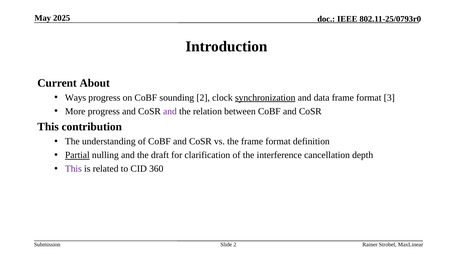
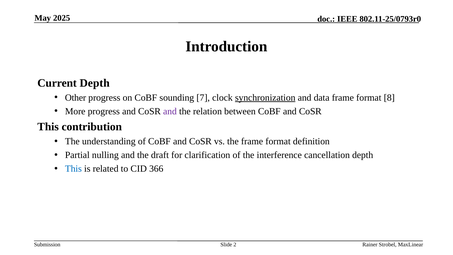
Current About: About -> Depth (95, 83)
Ways: Ways -> Other (76, 98)
sounding 2: 2 -> 7 (203, 98)
3: 3 -> 8 (389, 98)
Partial underline: present -> none (77, 155)
This colour: purple -> blue (73, 169)
360: 360 -> 366 (156, 169)
